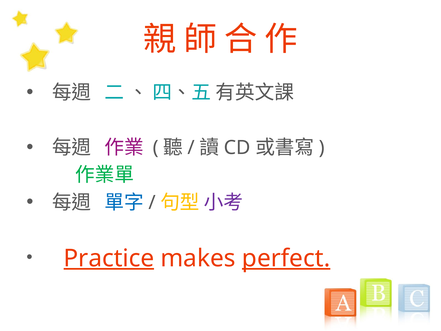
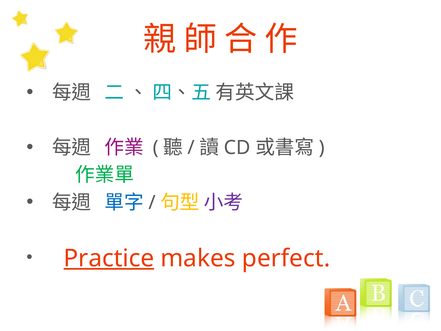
perfect underline: present -> none (286, 258)
